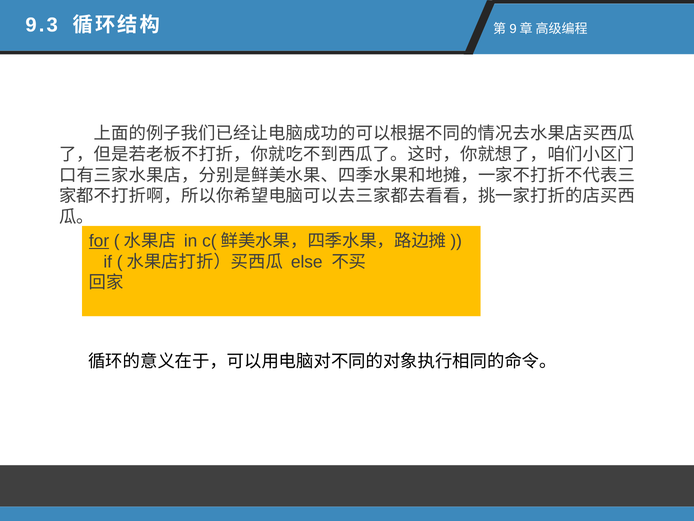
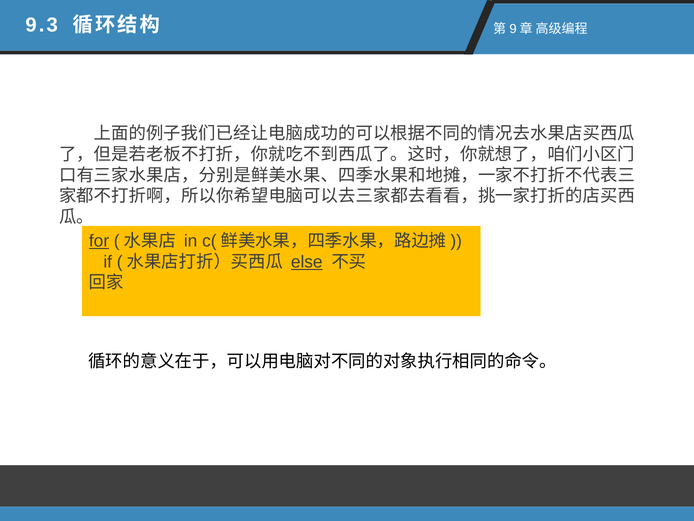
else underline: none -> present (307, 262)
